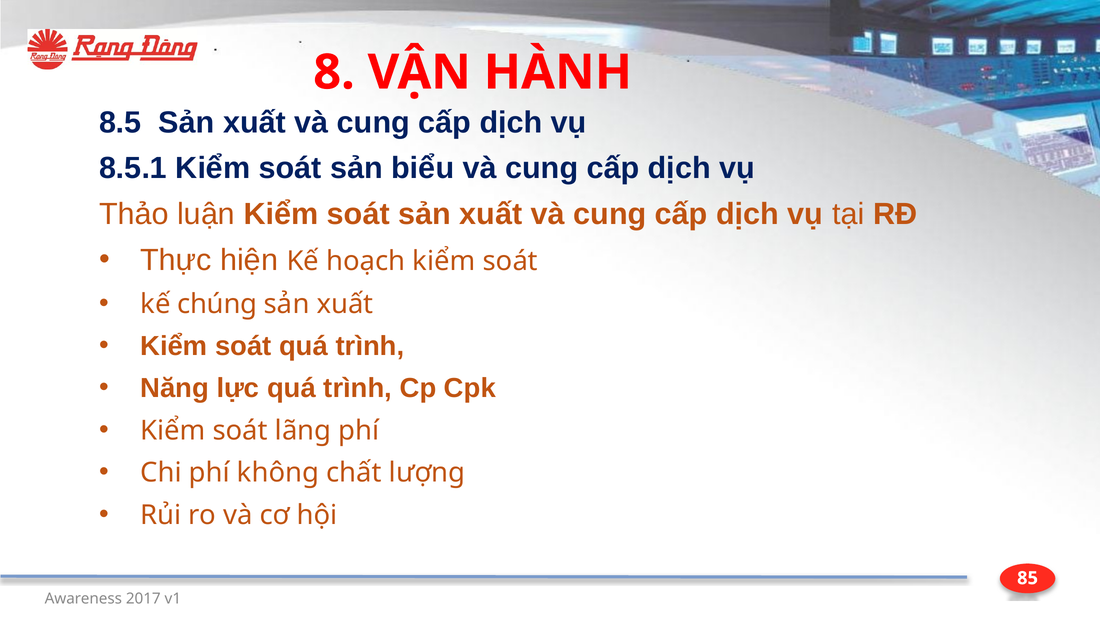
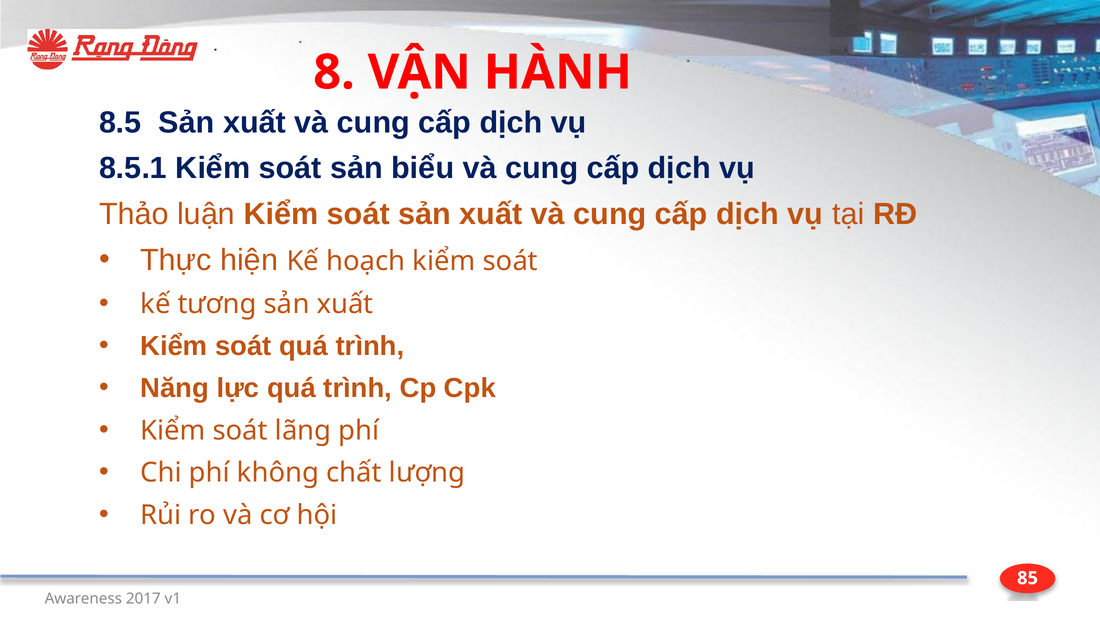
chúng: chúng -> tương (217, 304)
